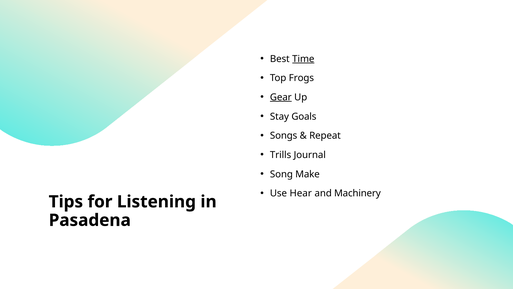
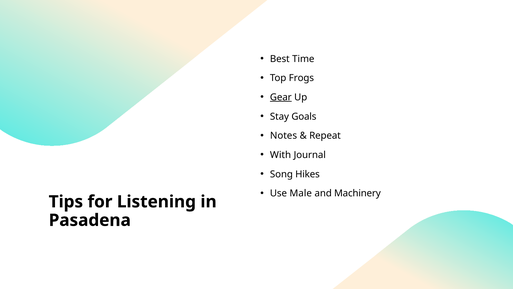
Time underline: present -> none (303, 59)
Songs: Songs -> Notes (284, 136)
Trills: Trills -> With (281, 155)
Make: Make -> Hikes (308, 174)
Hear: Hear -> Male (301, 193)
